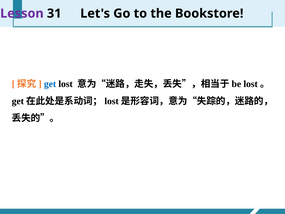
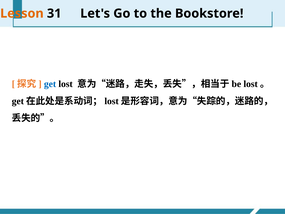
Lesson colour: purple -> orange (22, 13)
